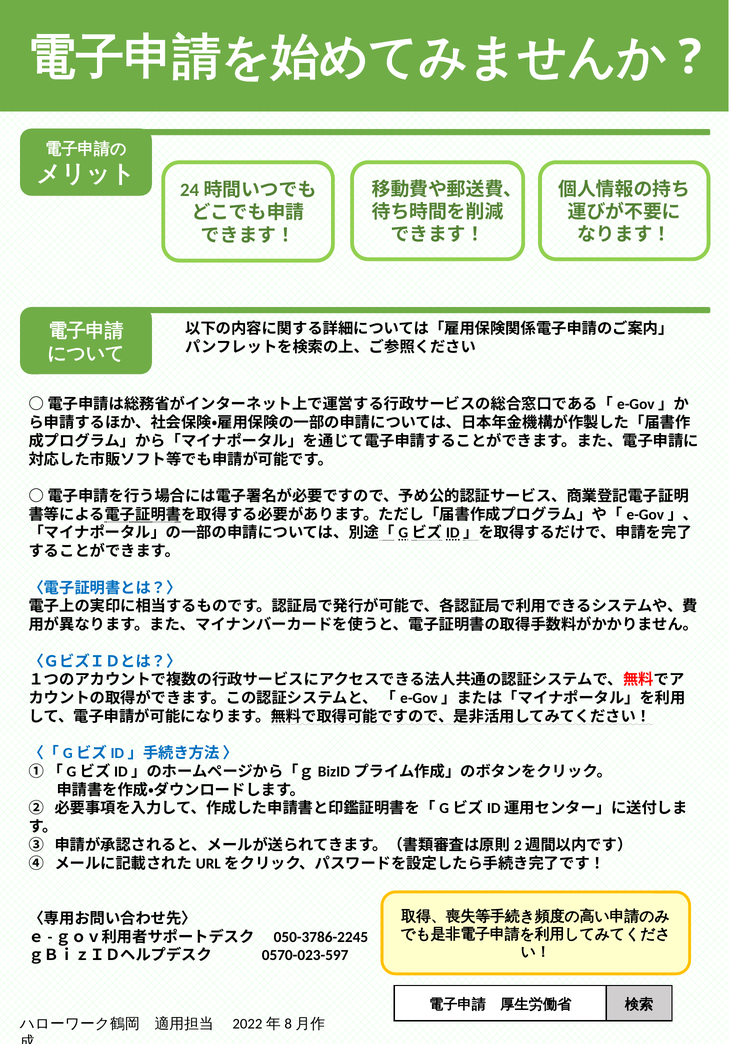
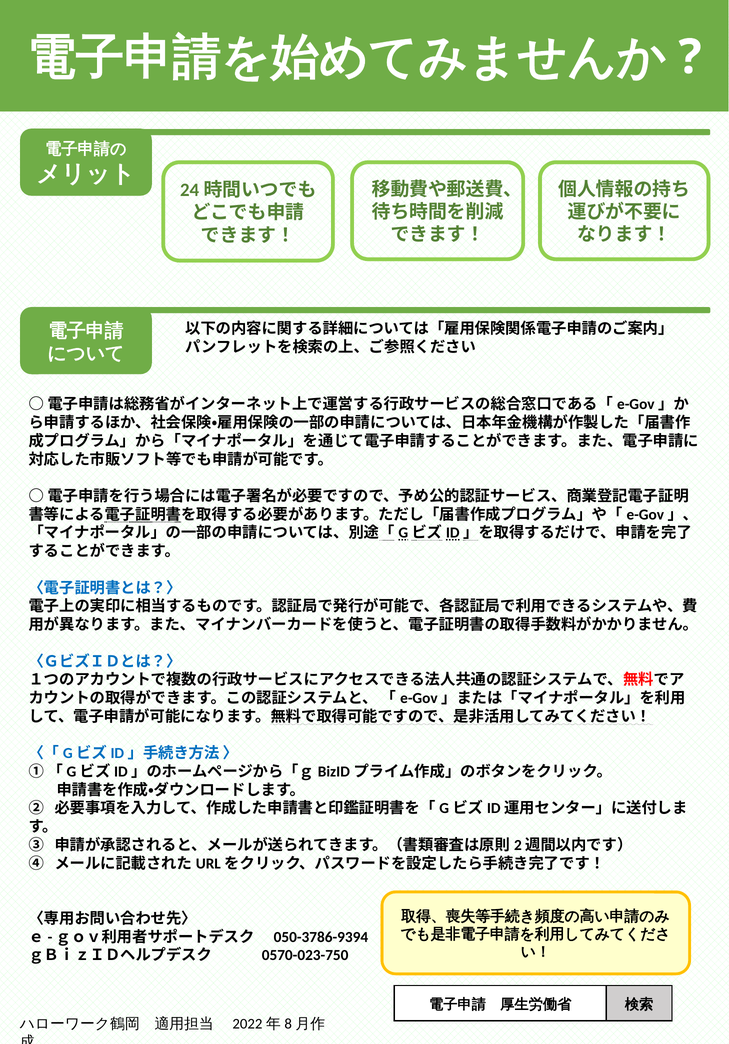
050-3786-2245: 050-3786-2245 -> 050-3786-9394 (321, 937)
0570-023-597: 0570-023-597 -> 0570-023-750 (305, 955)
